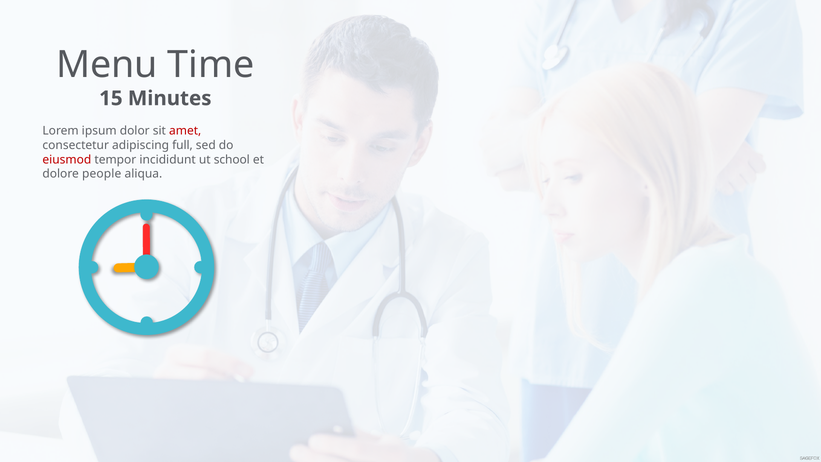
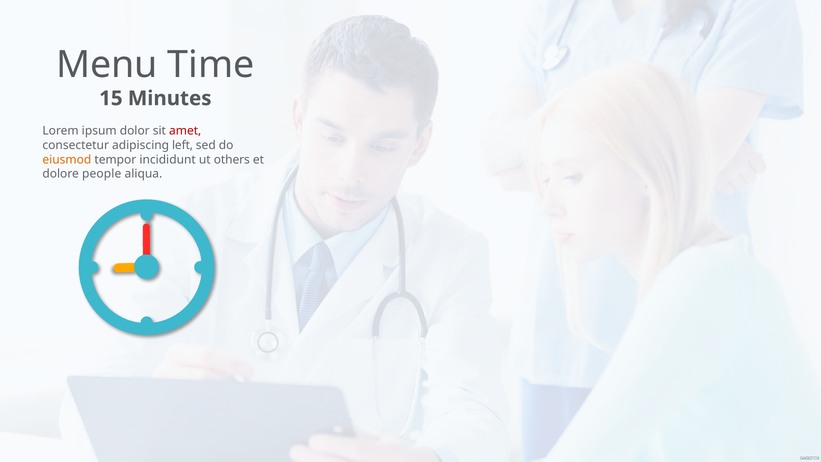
full: full -> left (183, 145)
eiusmod colour: red -> orange (67, 159)
school: school -> others (232, 159)
